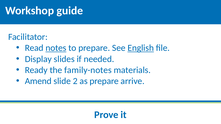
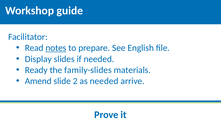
English underline: present -> none (141, 48)
family-notes: family-notes -> family-slides (88, 70)
as prepare: prepare -> needed (104, 81)
